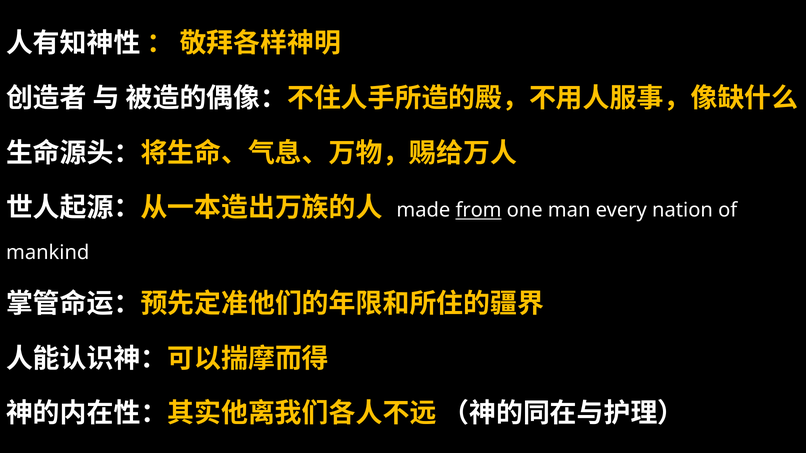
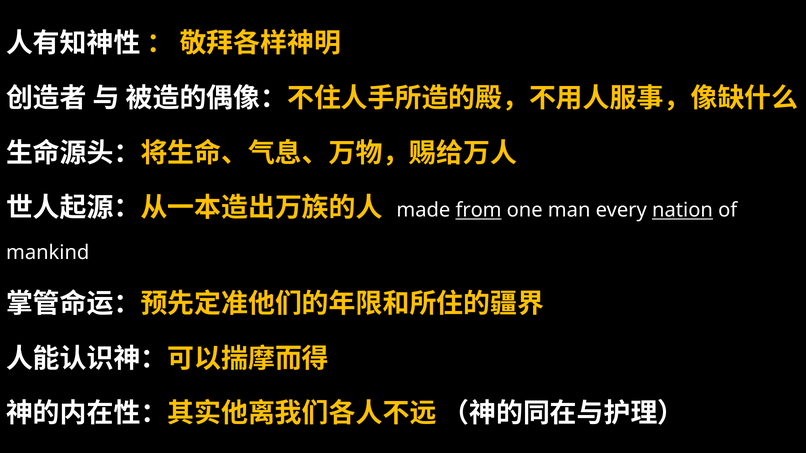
nation underline: none -> present (682, 210)
